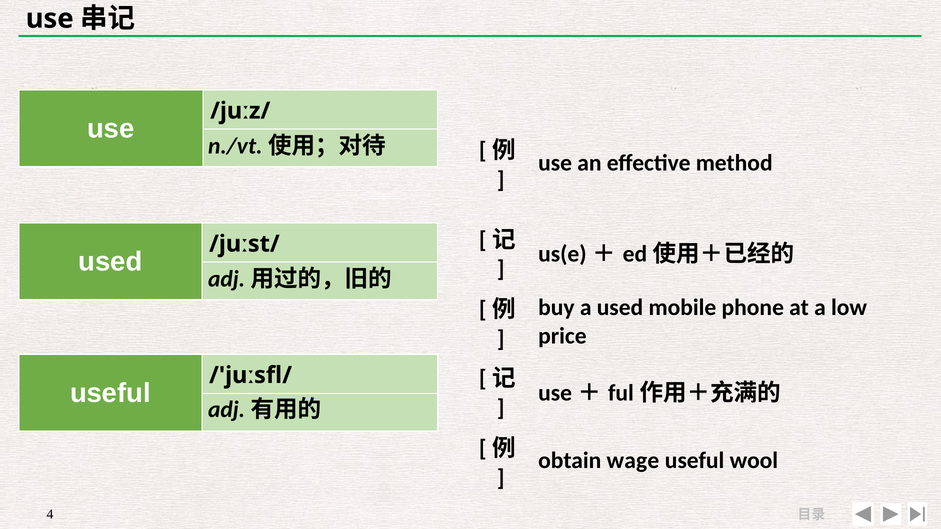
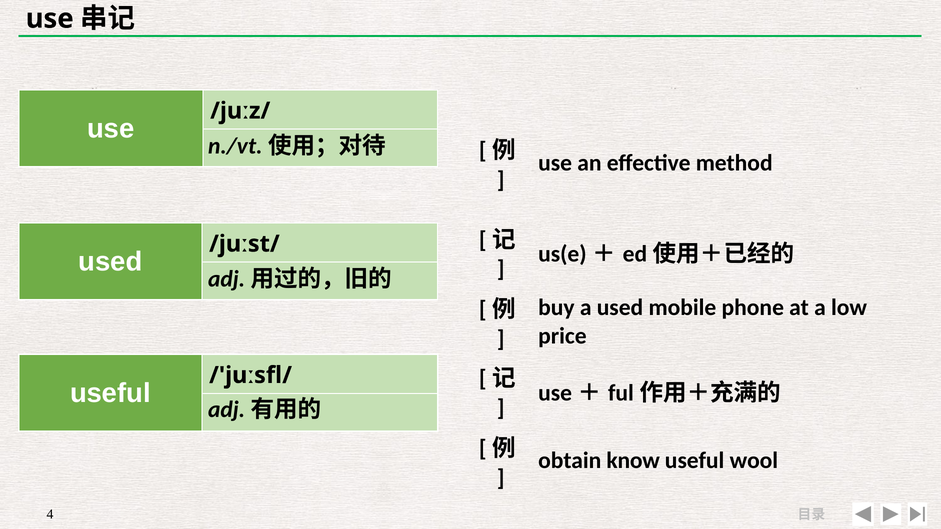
wage: wage -> know (633, 461)
